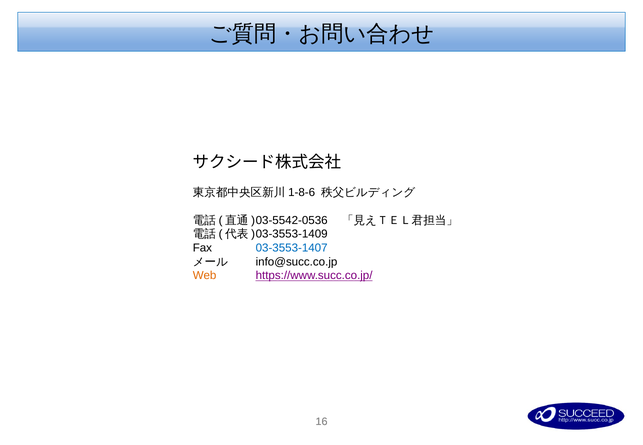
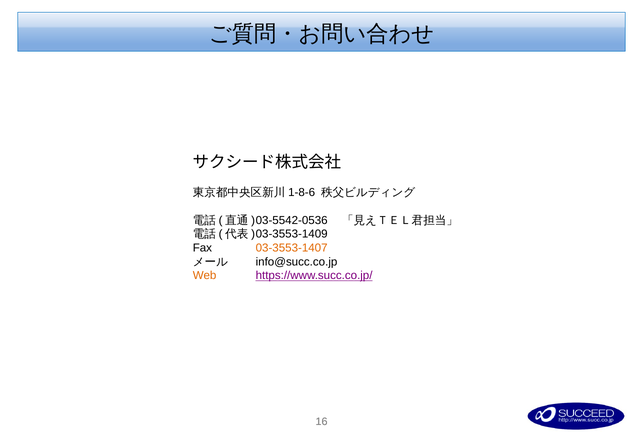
03-3553-1407 colour: blue -> orange (292, 248)
